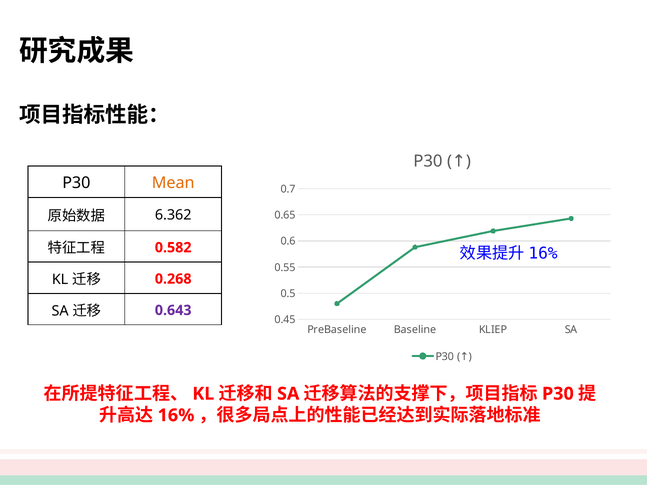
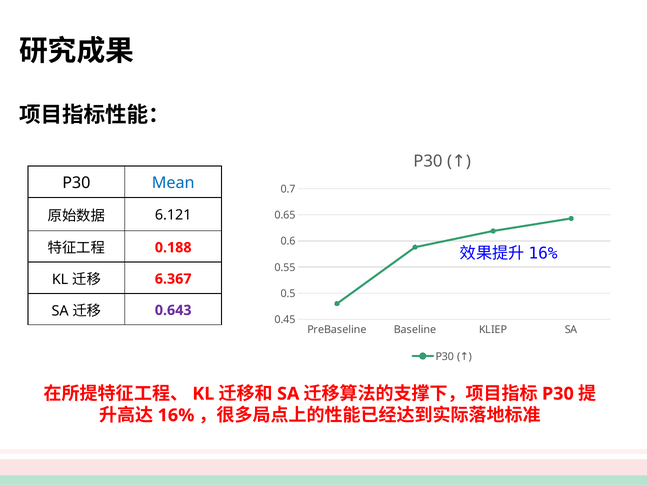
Mean colour: orange -> blue (173, 183)
6.362: 6.362 -> 6.121 (173, 215)
0.582: 0.582 -> 0.188 (173, 248)
0.268: 0.268 -> 6.367 (173, 279)
